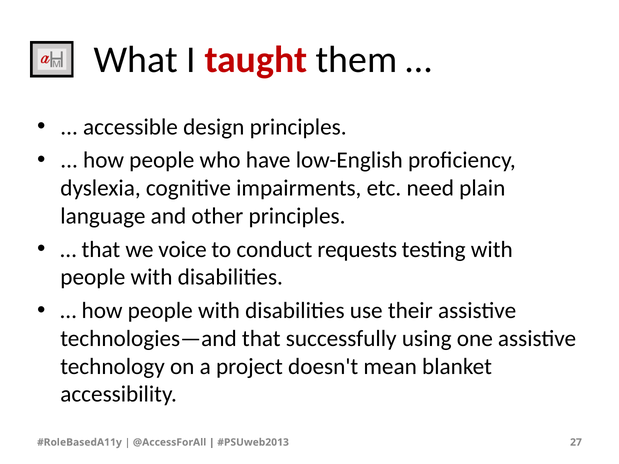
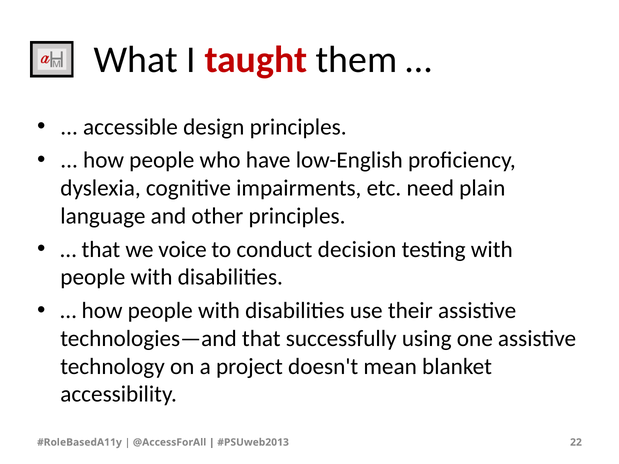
requests: requests -> decision (357, 250)
27: 27 -> 22 (576, 443)
